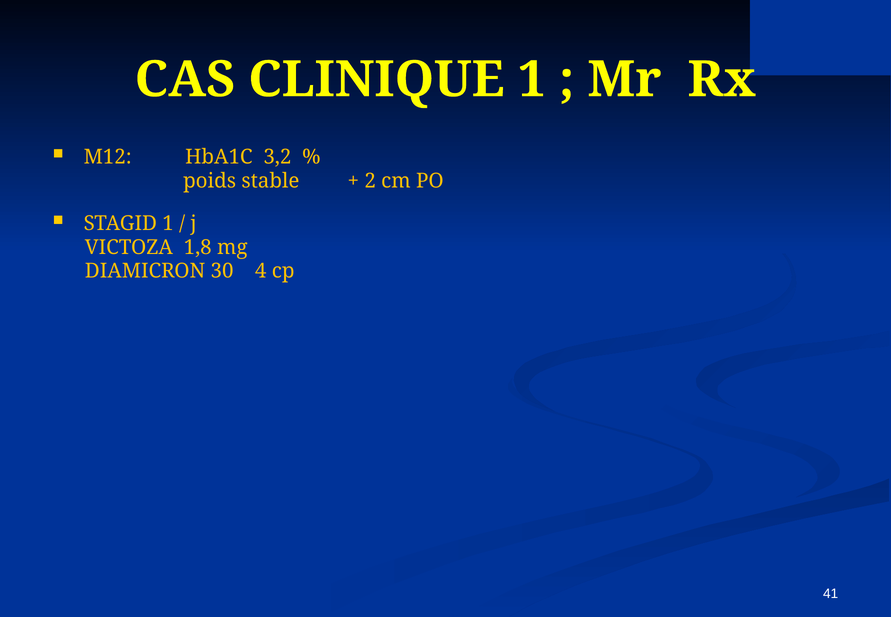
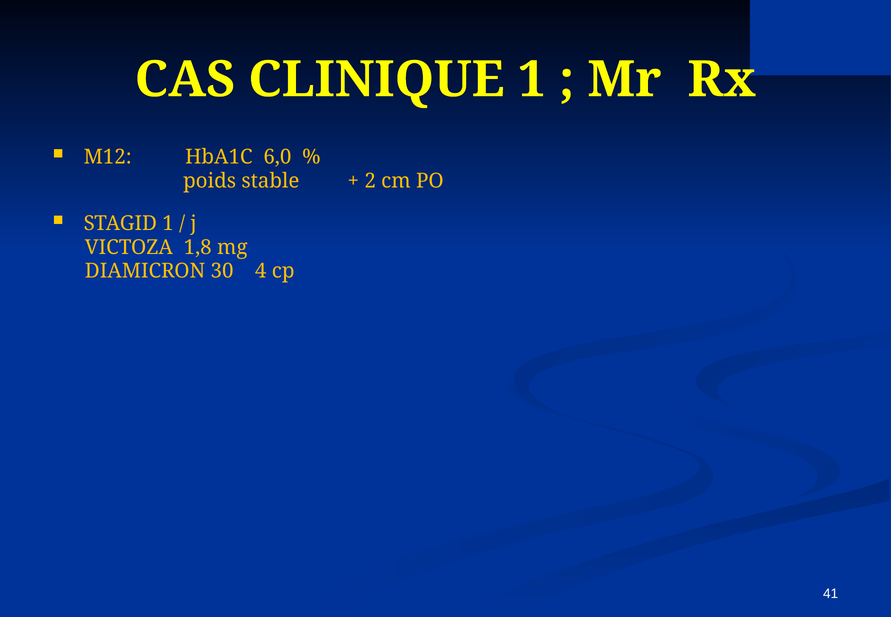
3,2: 3,2 -> 6,0 (277, 157)
